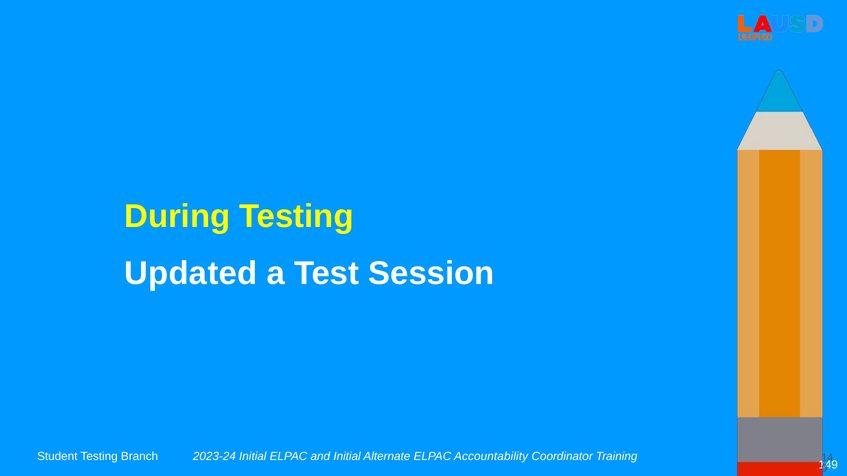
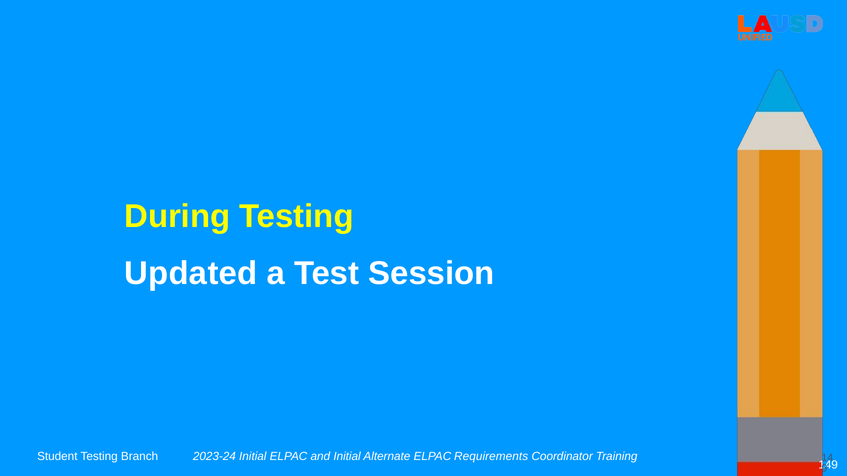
Accountability: Accountability -> Requirements (491, 457)
